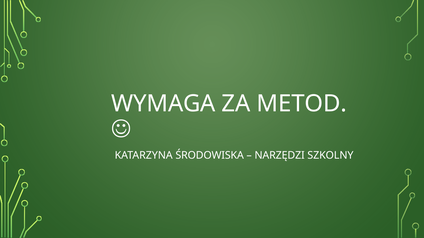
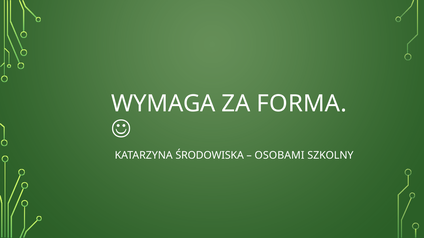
METOD: METOD -> FORMA (302, 104)
NARZĘDZI: NARZĘDZI -> OSOBAMI (280, 156)
